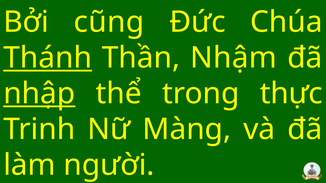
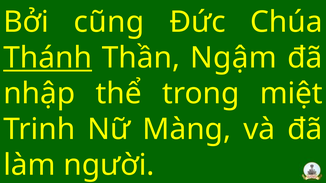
Nhậm: Nhậm -> Ngậm (234, 58)
nhập underline: present -> none (39, 94)
thực: thực -> miệt (291, 94)
